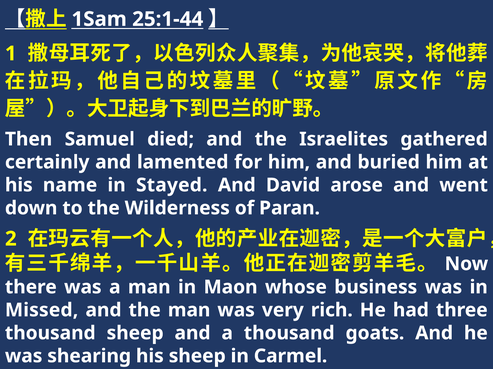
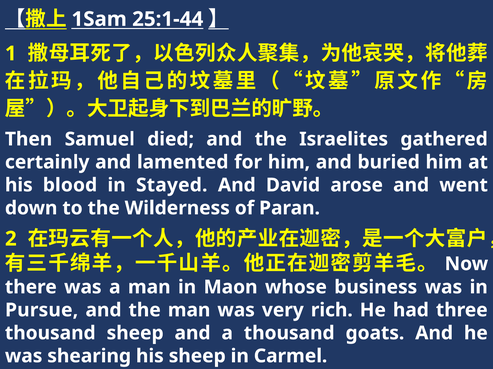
name: name -> blood (70, 185)
Missed: Missed -> Pursue (42, 311)
